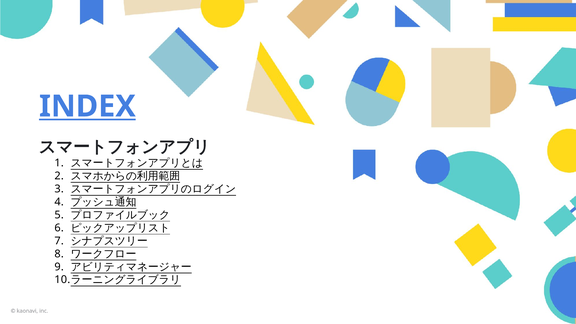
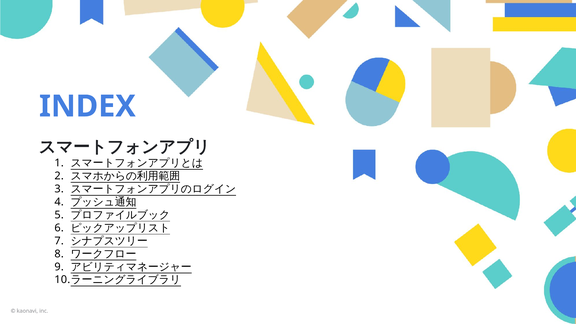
INDEX underline: present -> none (87, 106)
